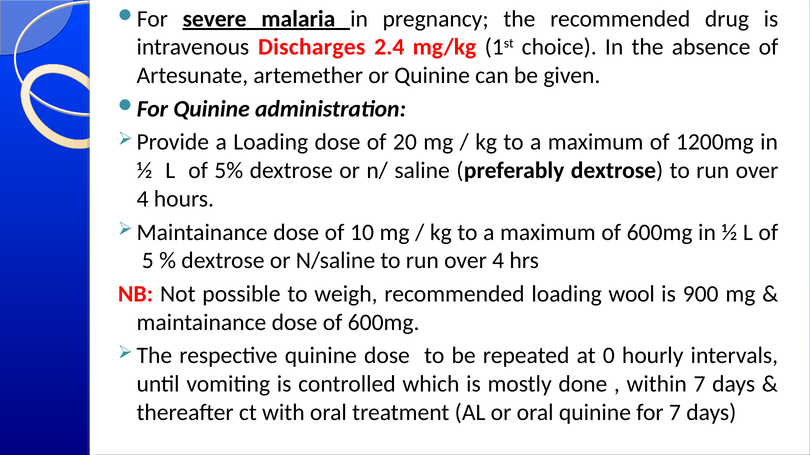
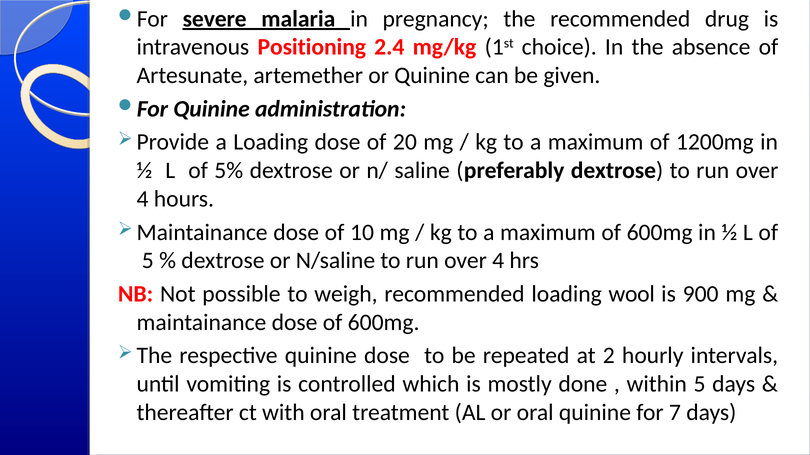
Discharges: Discharges -> Positioning (312, 47)
0: 0 -> 2 (609, 356)
within 7: 7 -> 5 (700, 385)
